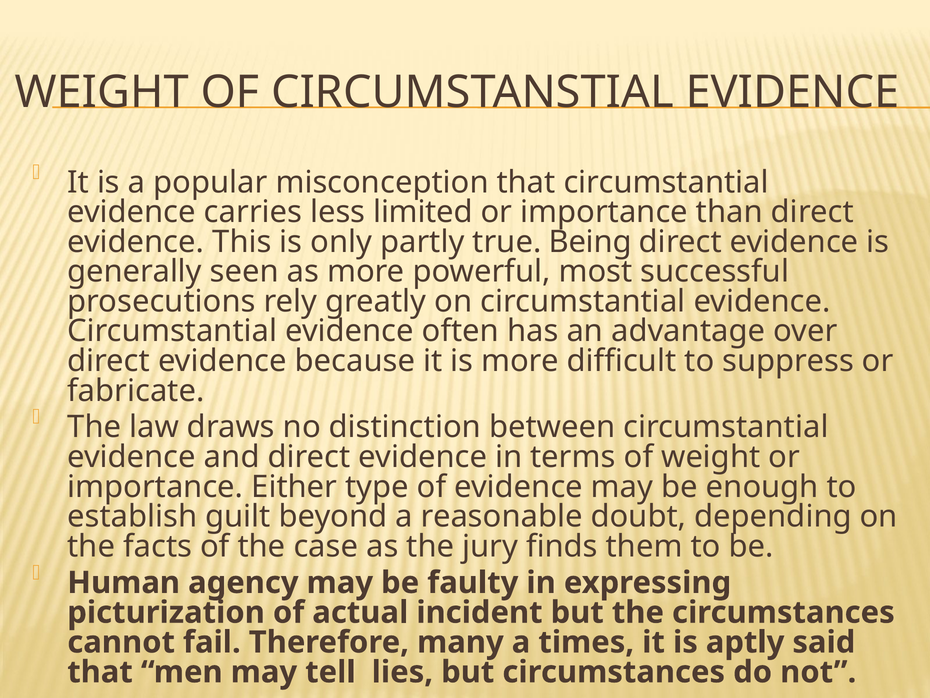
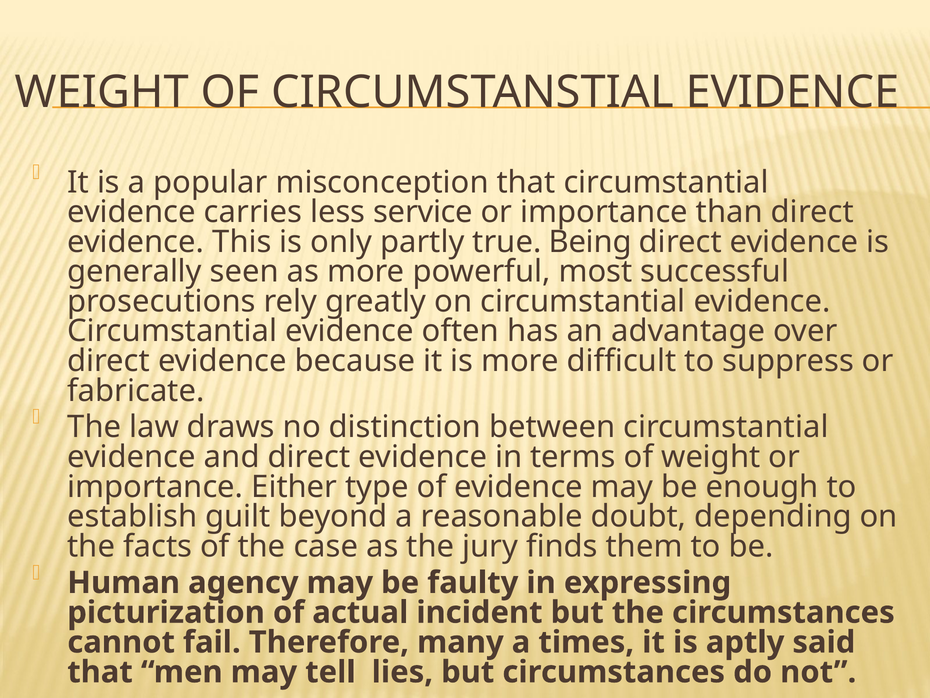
limited: limited -> service (423, 212)
